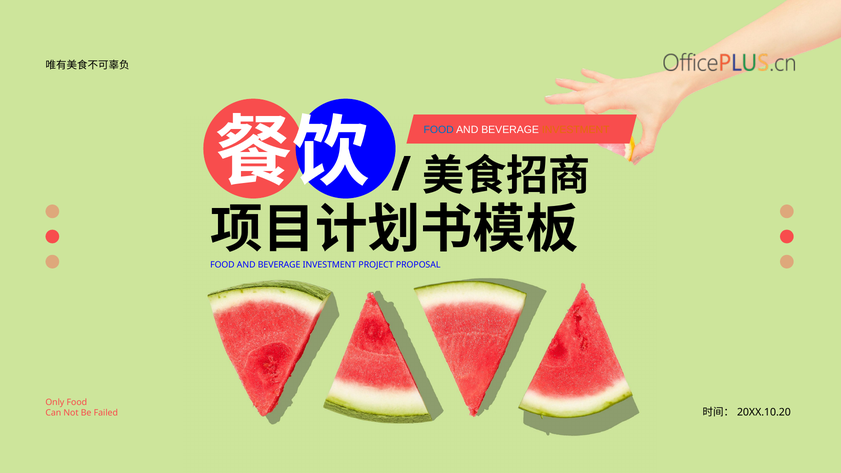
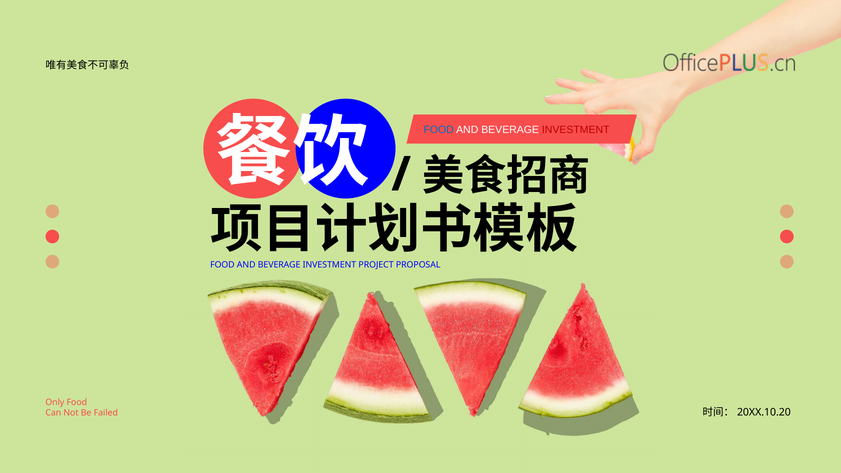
INVESTMENT colour: orange -> red (576, 130)
